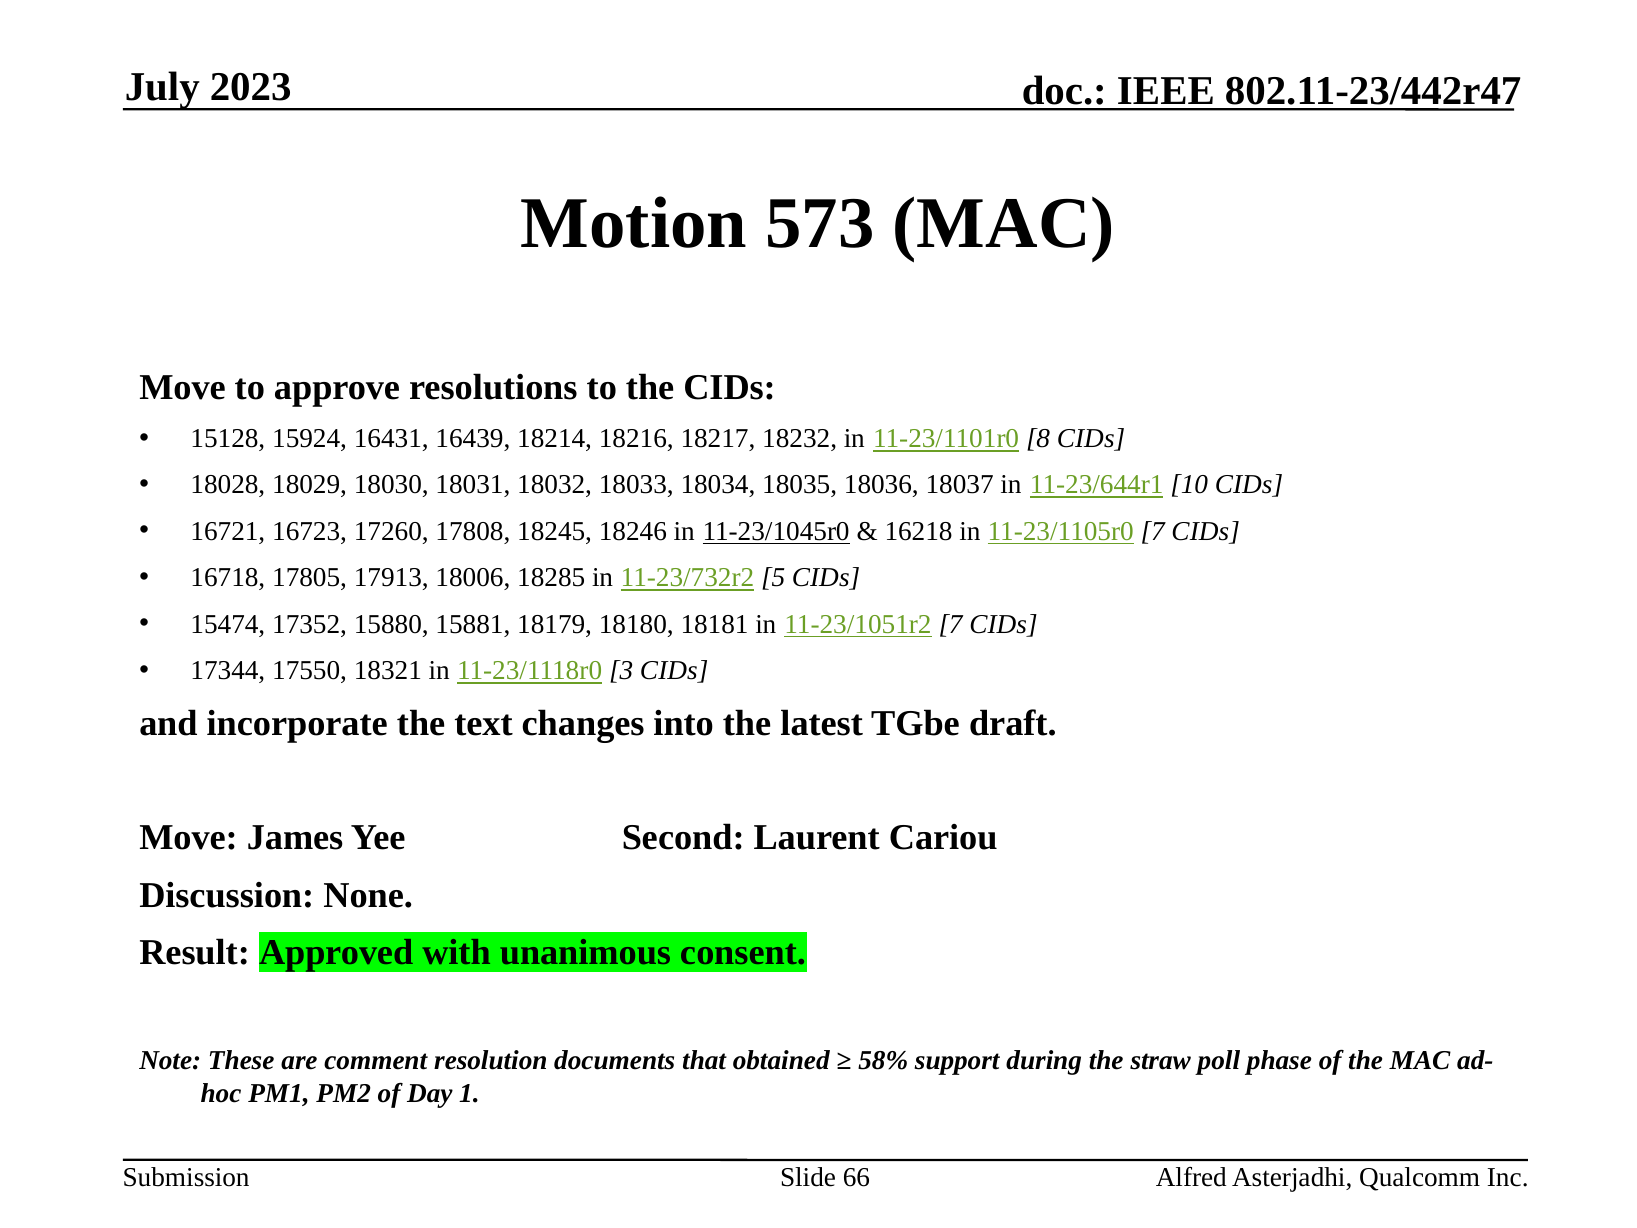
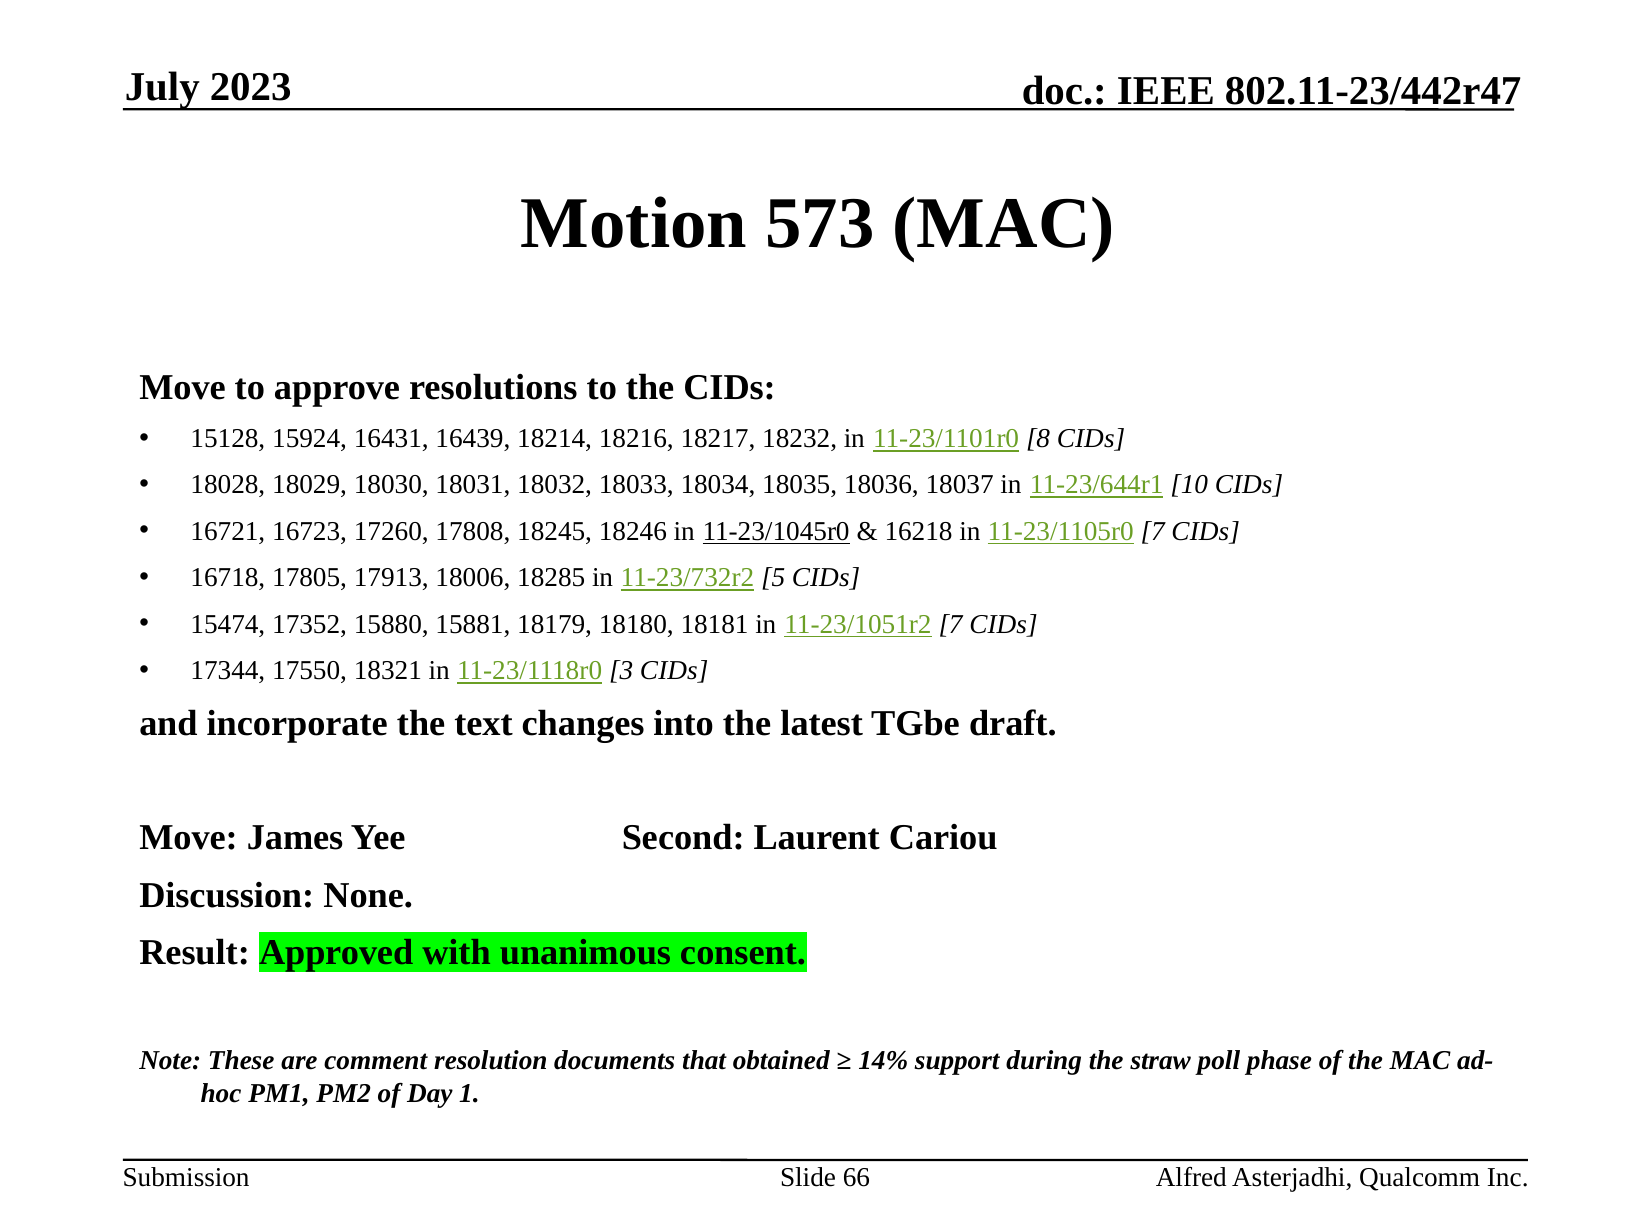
58%: 58% -> 14% (883, 1061)
